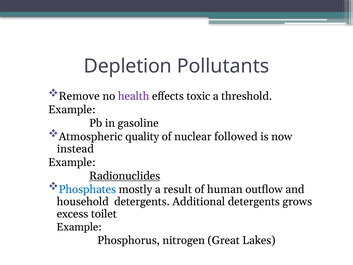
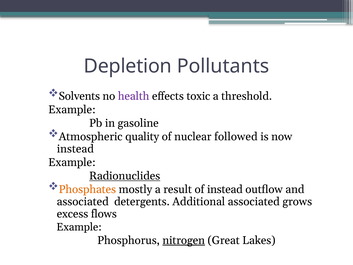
Remove: Remove -> Solvents (79, 96)
Phosphates colour: blue -> orange (87, 189)
of human: human -> instead (225, 189)
household: household -> associated (83, 201)
Additional detergents: detergents -> associated (254, 201)
toilet: toilet -> flows (104, 214)
nitrogen underline: none -> present (184, 240)
